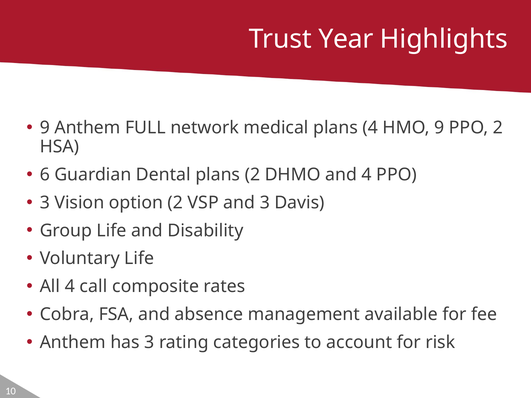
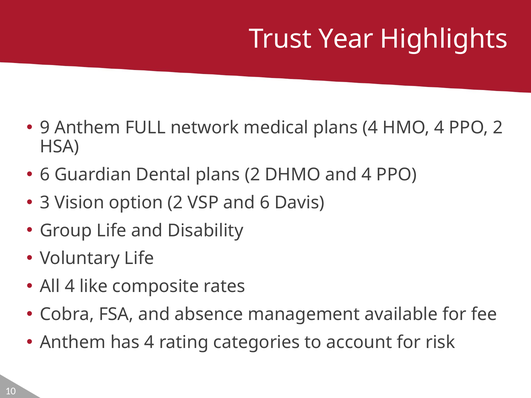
HMO 9: 9 -> 4 (439, 128)
and 3: 3 -> 6 (265, 203)
call: call -> like (94, 287)
has 3: 3 -> 4 (149, 342)
